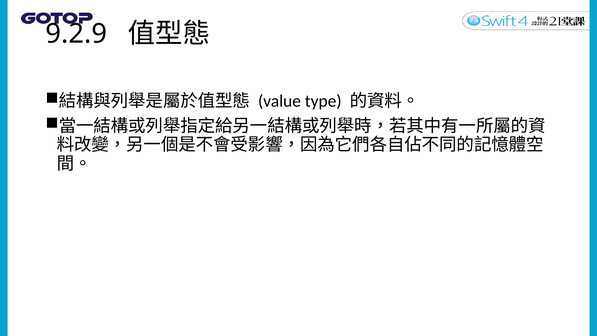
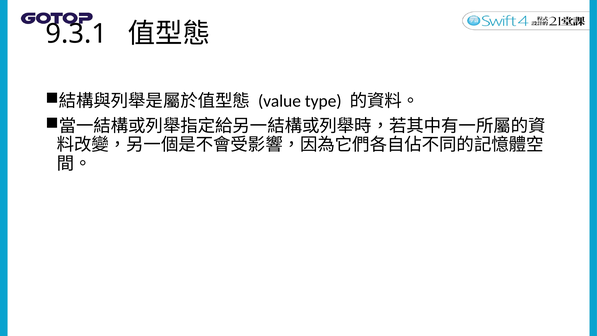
9.2.9: 9.2.9 -> 9.3.1 (76, 34)
